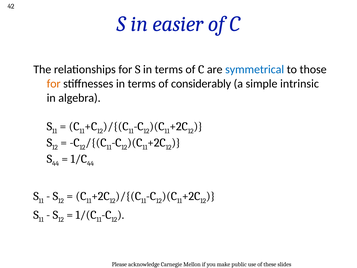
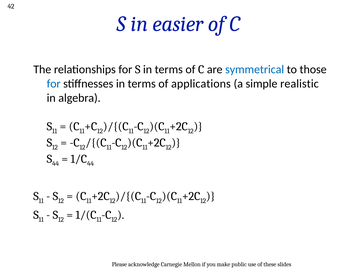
for colour: orange -> blue (54, 84)
considerably: considerably -> applications (201, 84)
intrinsic: intrinsic -> realistic (299, 84)
